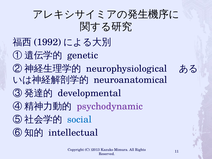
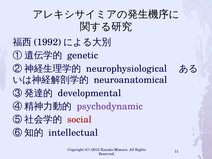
social colour: blue -> red (79, 119)
